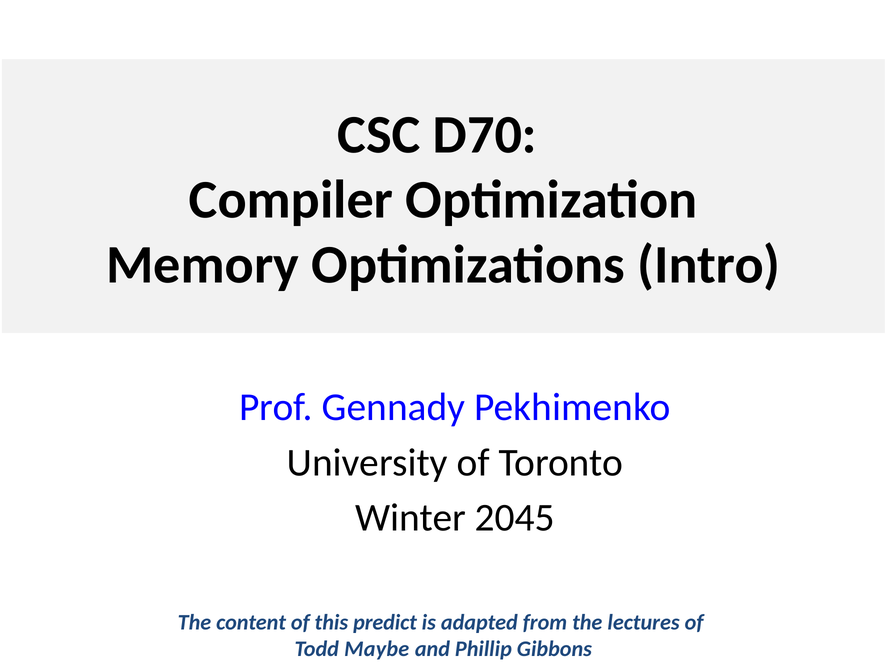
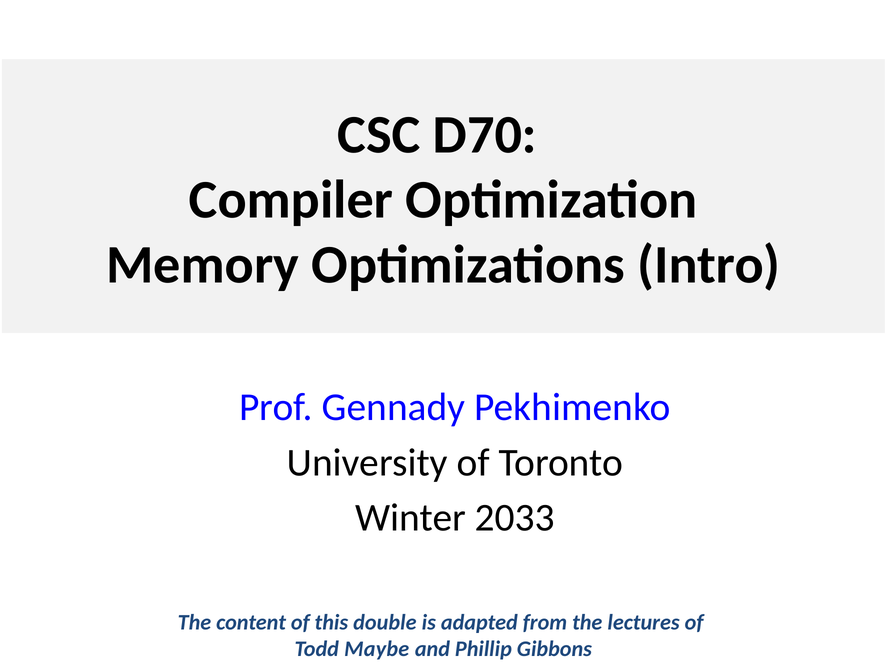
2045: 2045 -> 2033 (515, 518)
predict: predict -> double (385, 622)
